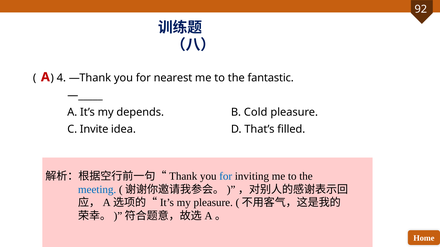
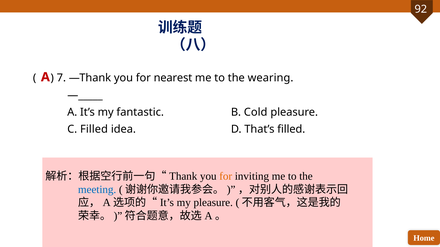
4: 4 -> 7 (61, 78)
fantastic: fantastic -> wearing (271, 78)
depends: depends -> fantastic (140, 112)
C Invite: Invite -> Filled (94, 130)
for colour: blue -> orange (226, 177)
